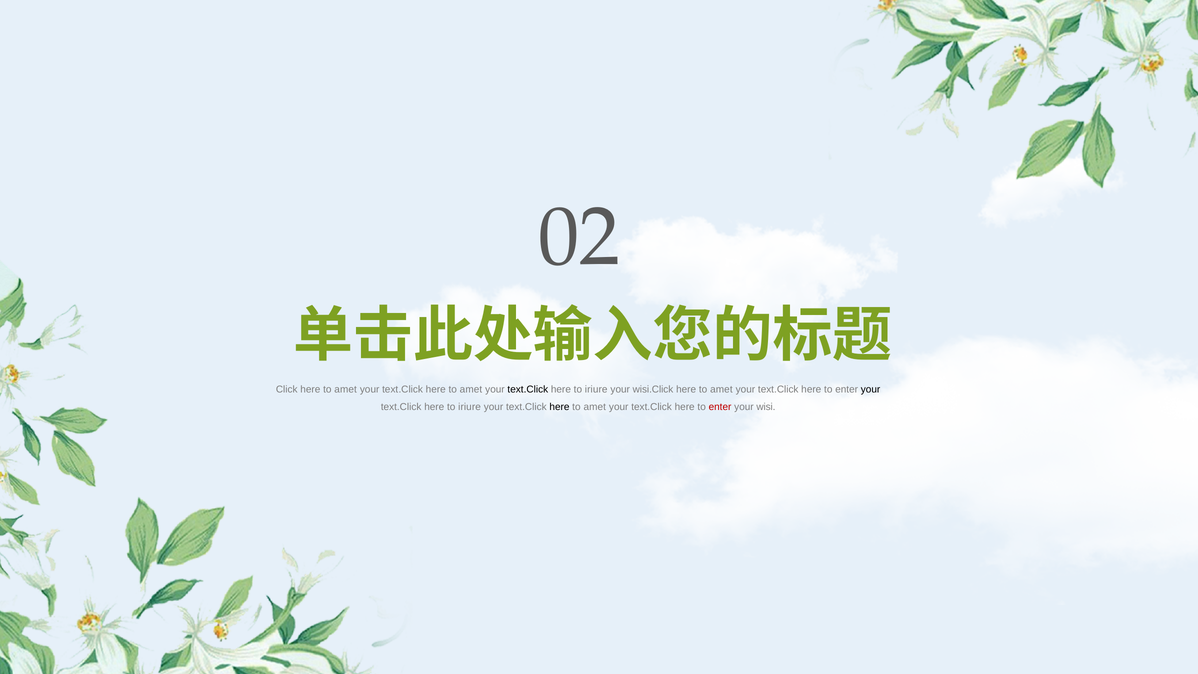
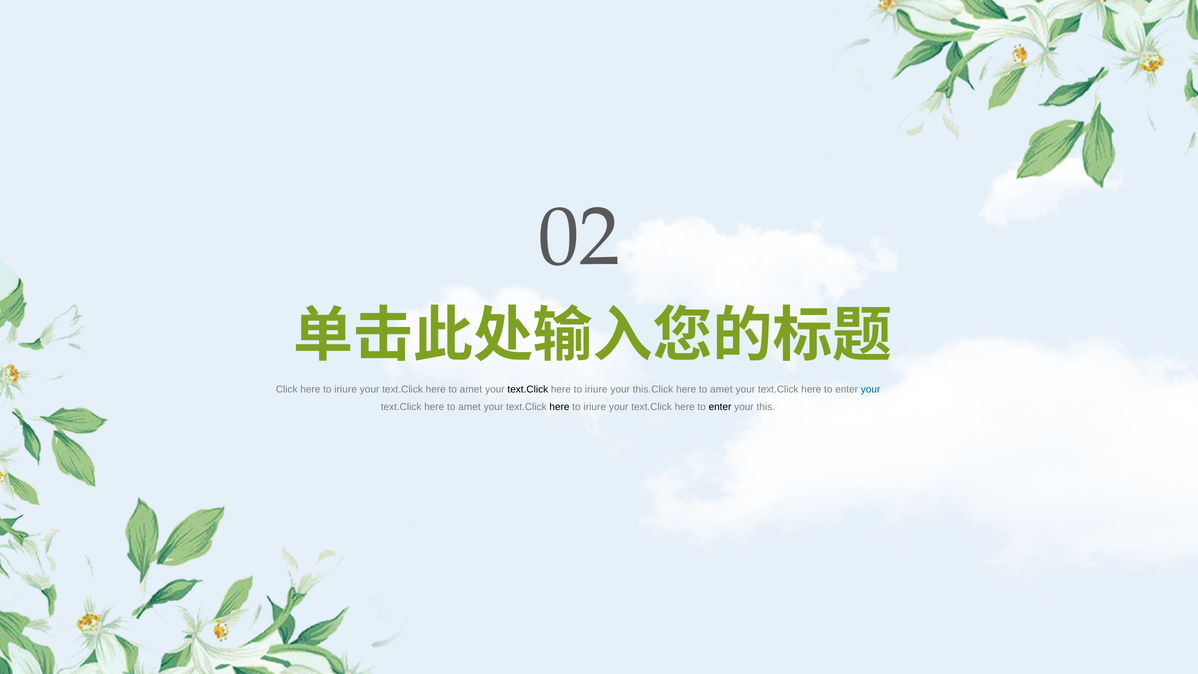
Click here to amet: amet -> iriure (346, 389)
wisi.Click: wisi.Click -> this.Click (653, 389)
your colour: black -> blue (871, 389)
iriure: iriure -> amet (470, 407)
amet: amet -> iriure (595, 407)
enter colour: red -> black (720, 407)
wisi: wisi -> this (766, 407)
